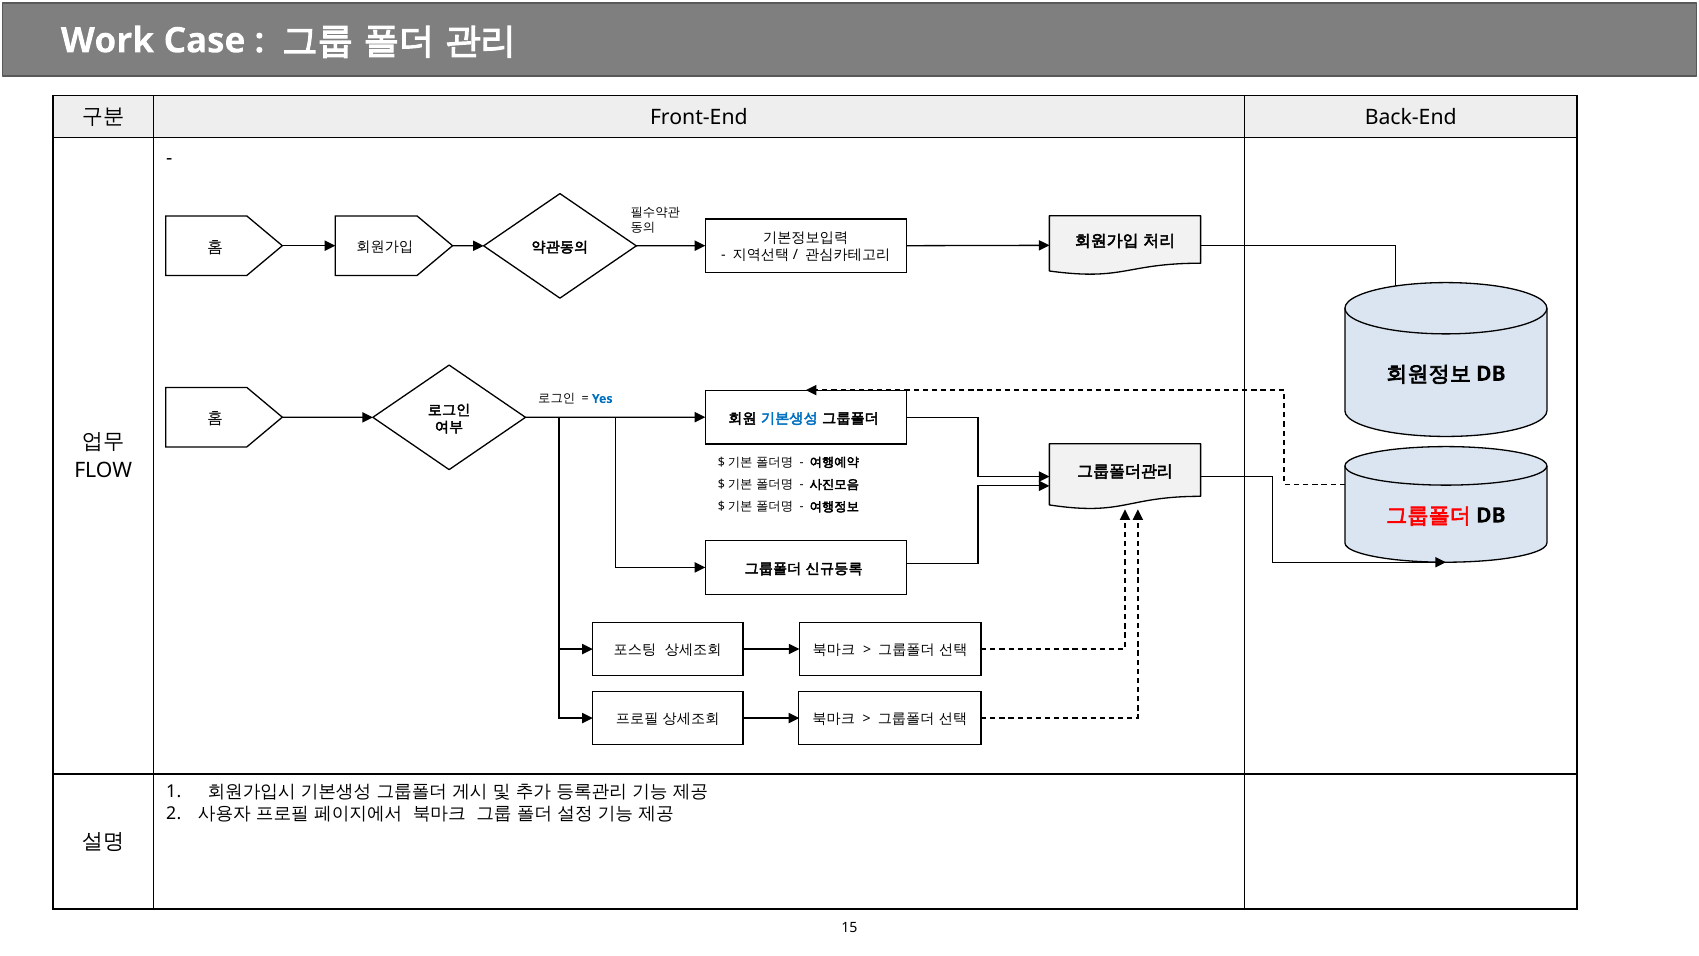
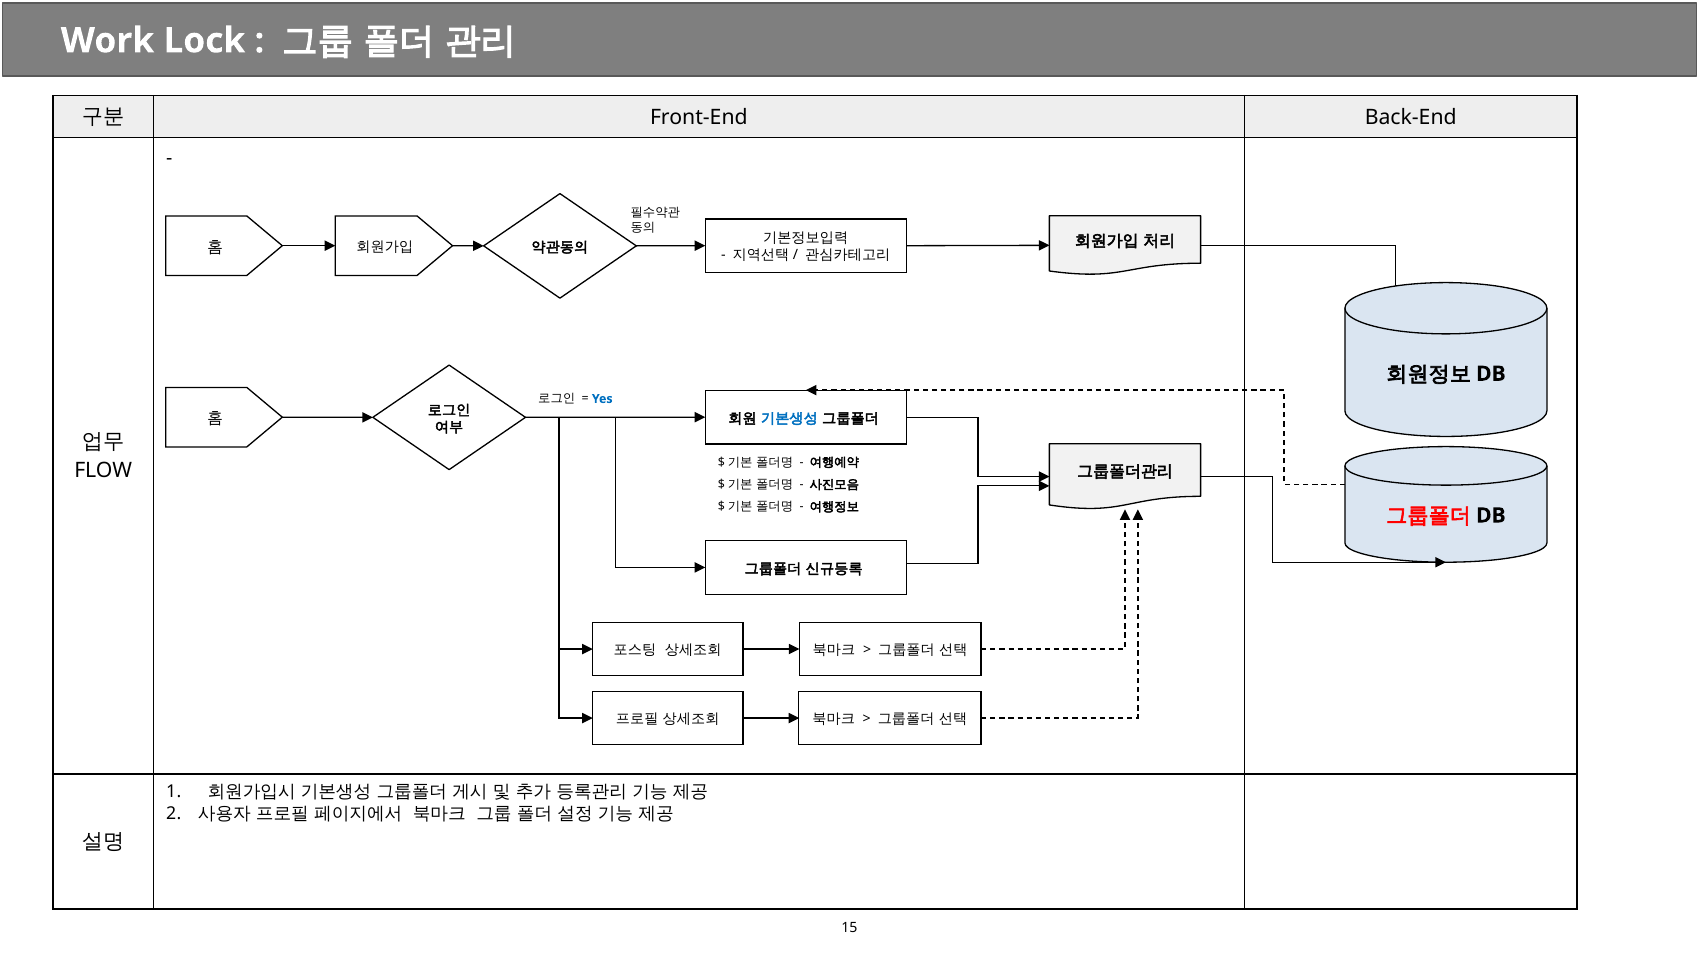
Case: Case -> Lock (204, 41)
